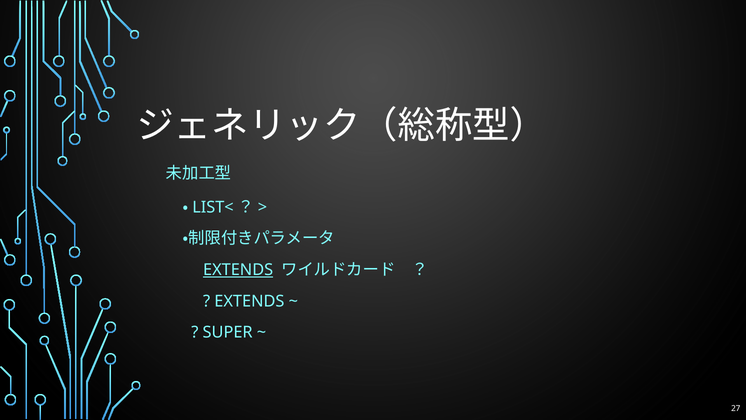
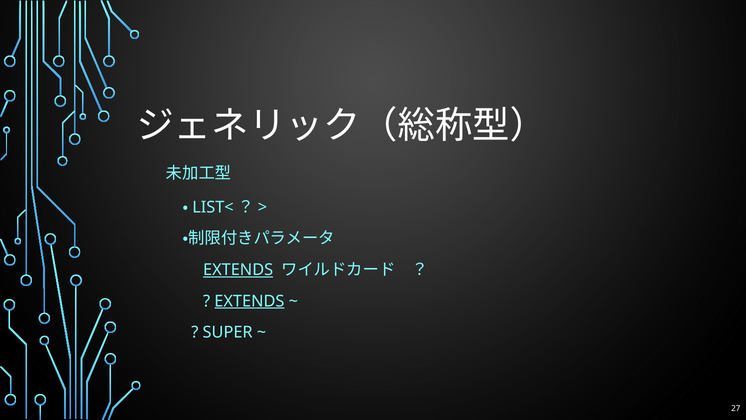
EXTENDS underline: none -> present (249, 301)
